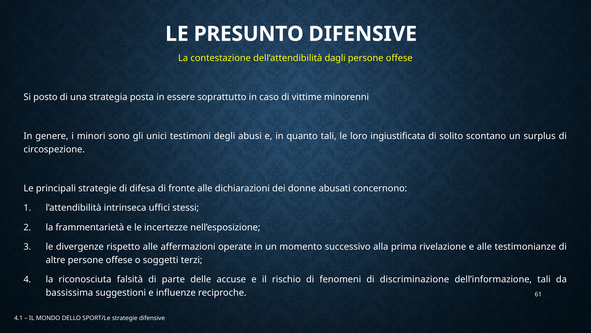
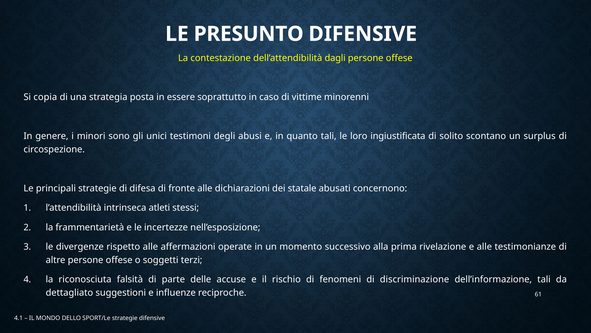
posto: posto -> copia (45, 97)
donne: donne -> statale (302, 188)
uffici: uffici -> atleti (159, 207)
bassissima: bassissima -> dettagliato (69, 292)
